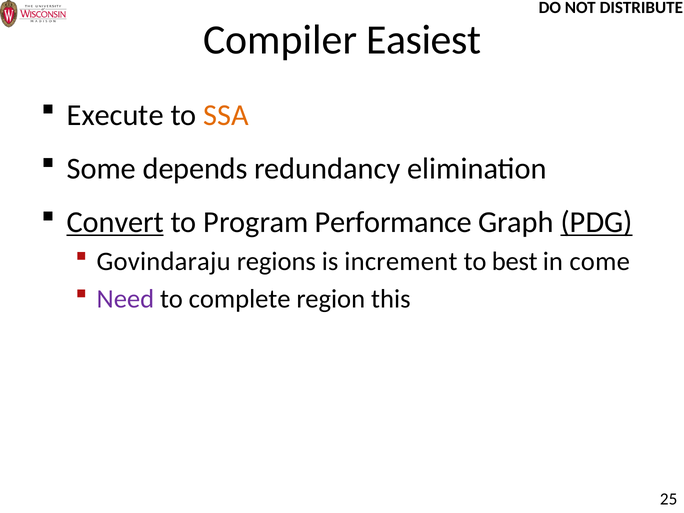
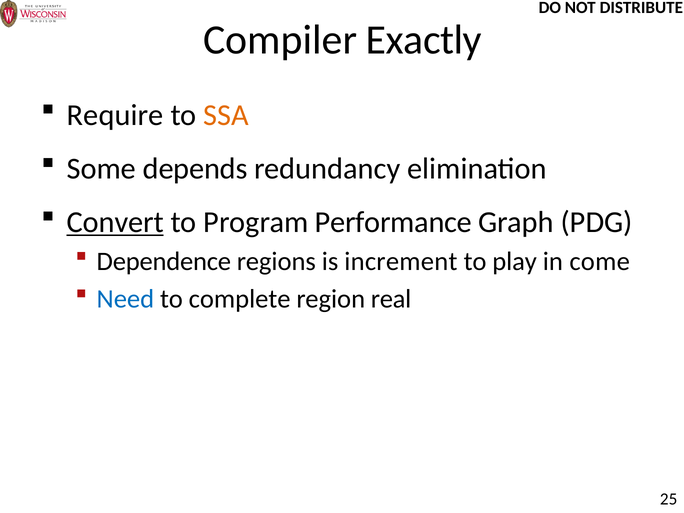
Easiest: Easiest -> Exactly (424, 40)
Execute: Execute -> Require (115, 115)
PDG underline: present -> none (597, 222)
Govindaraju: Govindaraju -> Dependence (164, 261)
best: best -> play (515, 261)
Need colour: purple -> blue (125, 299)
this: this -> real (391, 299)
